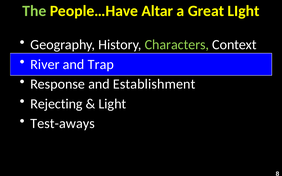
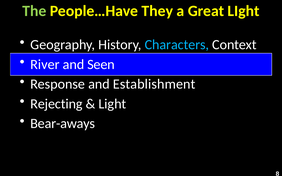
Altar: Altar -> They (157, 11)
Characters colour: light green -> light blue (177, 45)
Trap: Trap -> Seen (101, 64)
Test-aways: Test-aways -> Bear-aways (63, 124)
